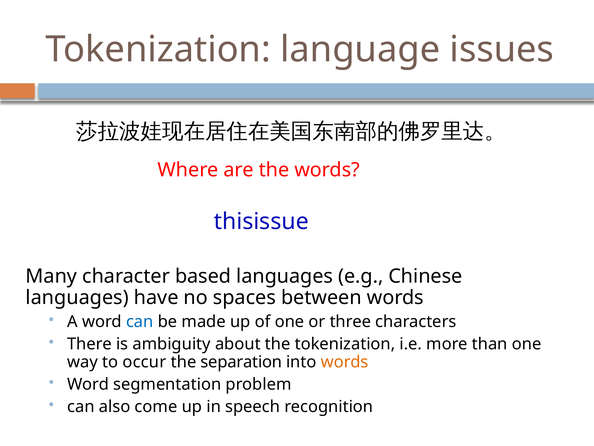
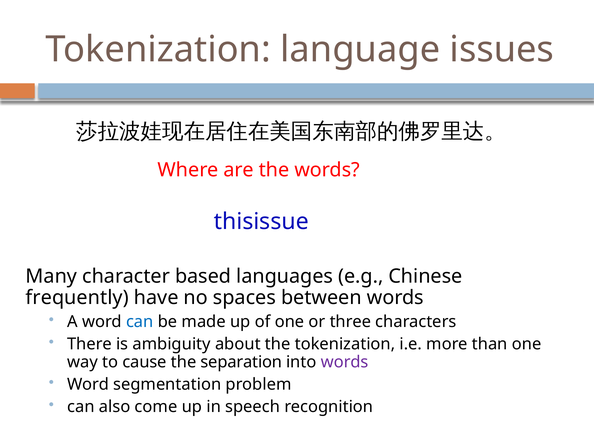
languages: languages -> frequently (77, 297)
occur: occur -> cause (145, 362)
words colour: orange -> purple (345, 362)
